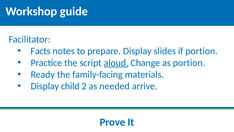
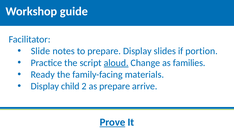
Facts: Facts -> Slide (41, 51)
as portion: portion -> families (189, 63)
as needed: needed -> prepare (115, 86)
Prove underline: none -> present (113, 122)
